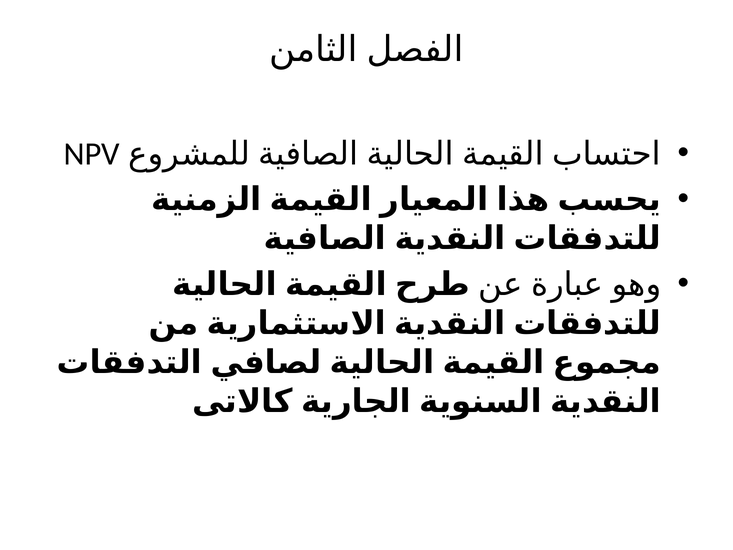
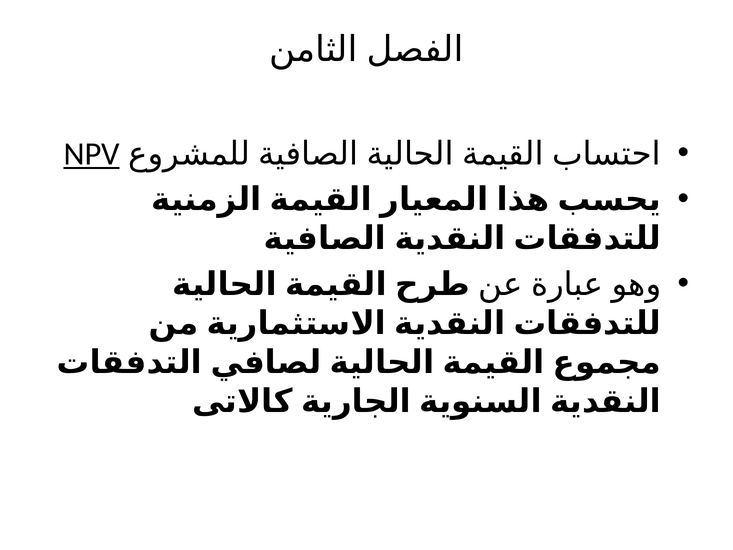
NPV underline: none -> present (92, 154)
